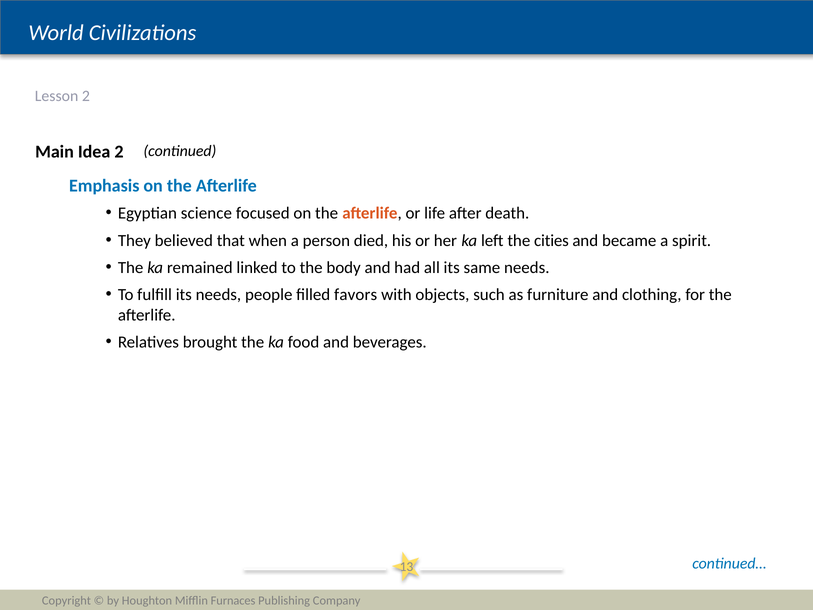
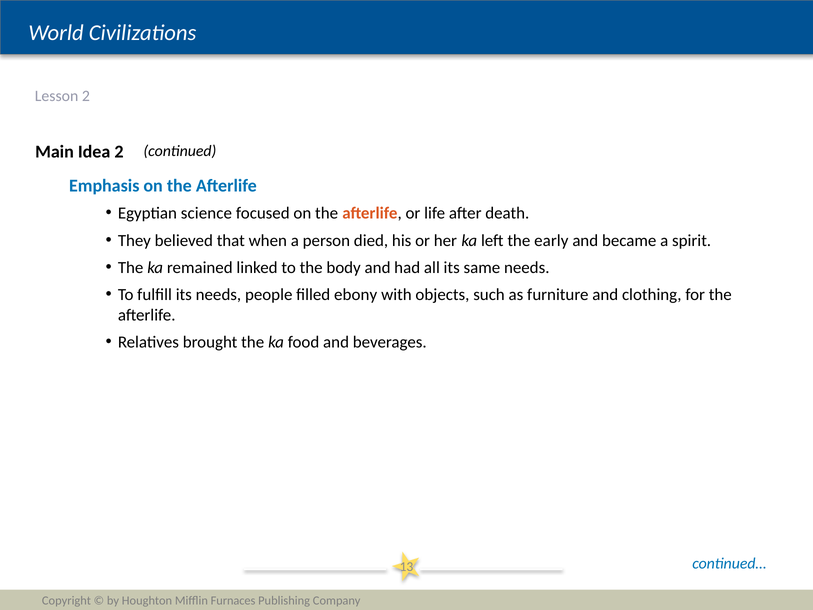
cities: cities -> early (551, 240)
favors: favors -> ebony (356, 295)
